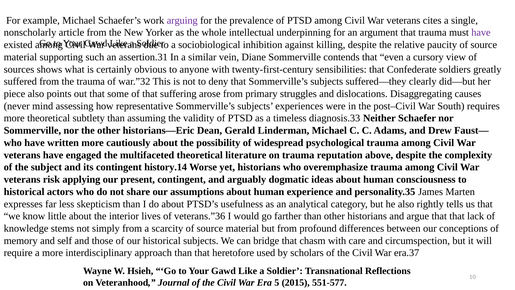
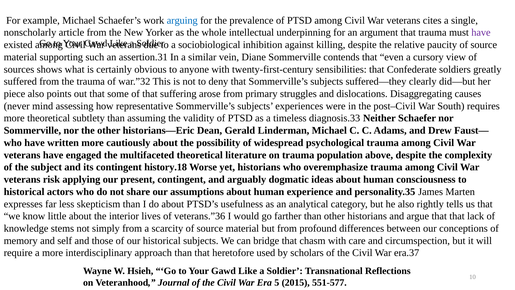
arguing colour: purple -> blue (182, 20)
reputation: reputation -> population (340, 155)
history.14: history.14 -> history.18 (166, 167)
